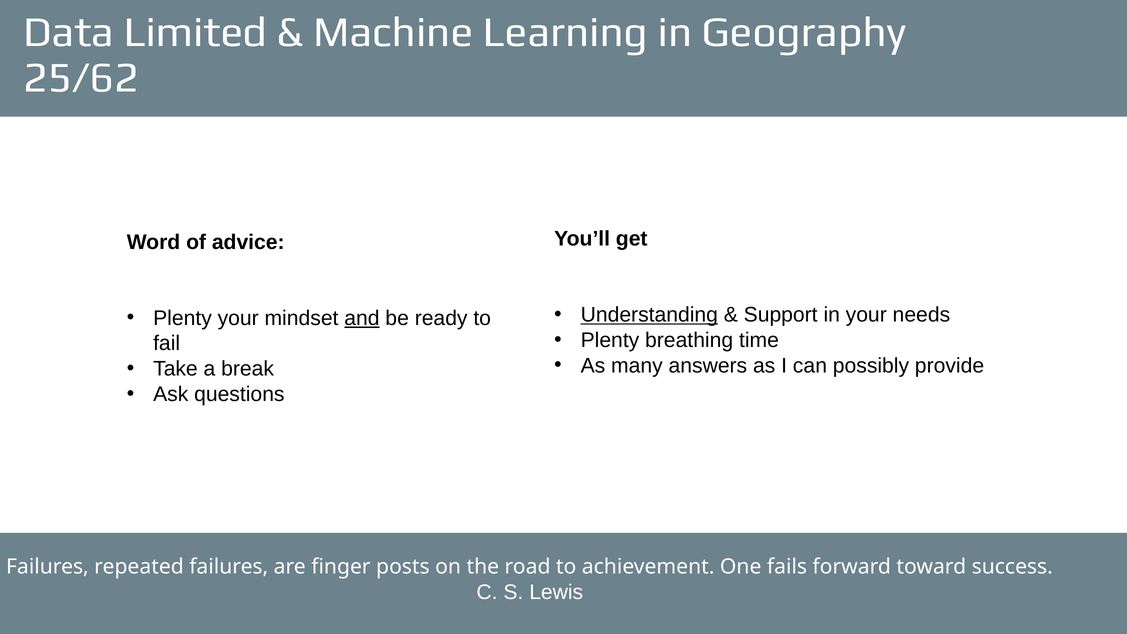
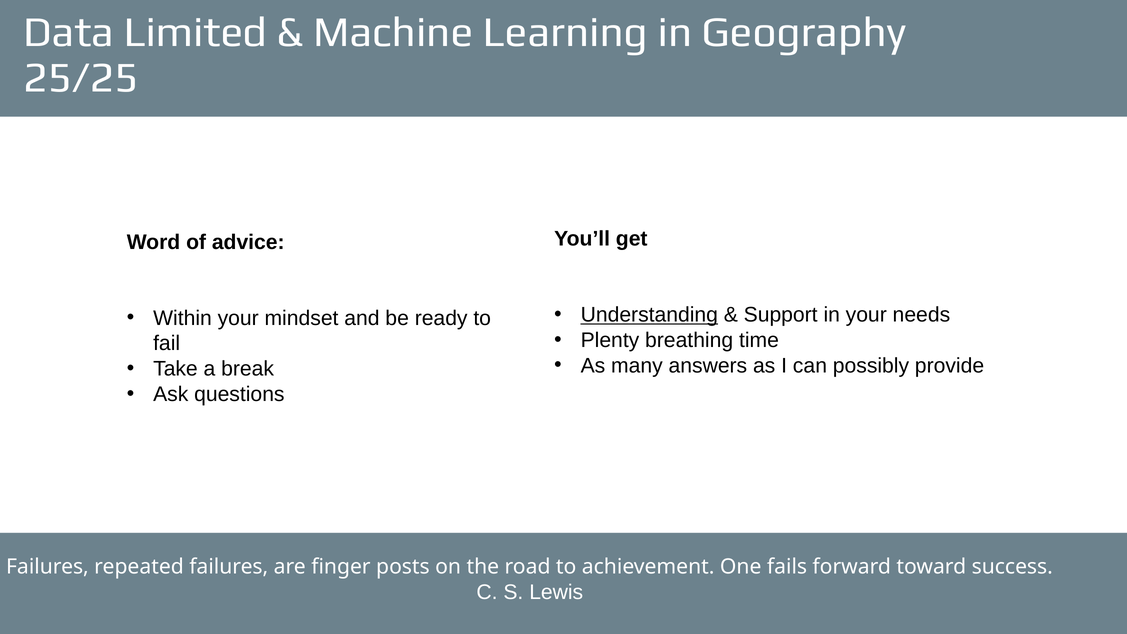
25/62: 25/62 -> 25/25 (81, 78)
Plenty: Plenty -> Within (183, 318)
and underline: present -> none (362, 318)
